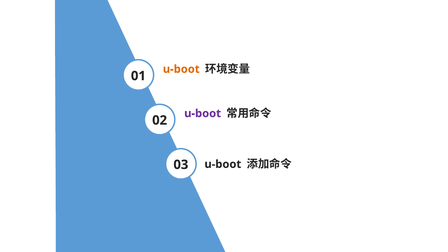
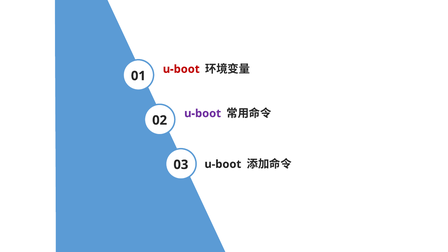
u-boot colour: orange -> red (181, 69)
